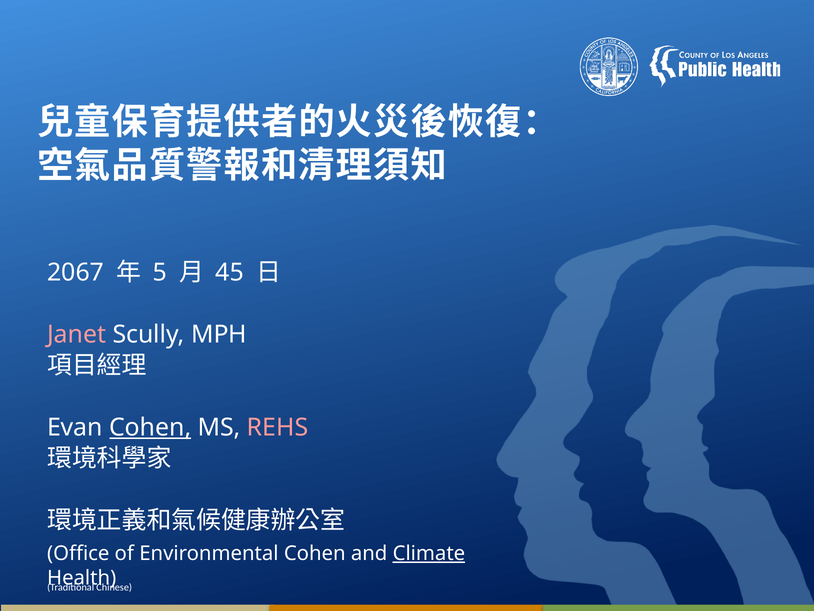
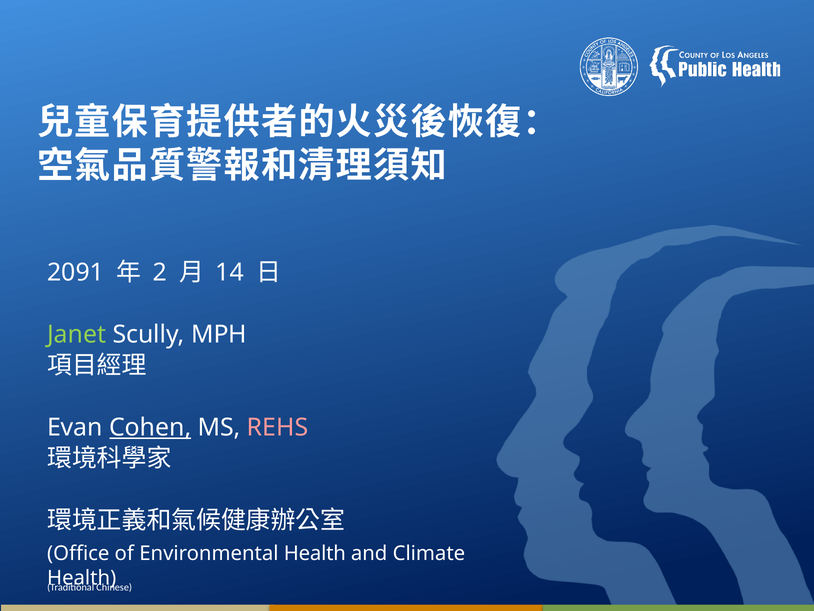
2067: 2067 -> 2091 (76, 272)
5: 5 -> 2 (160, 272)
45: 45 -> 14 (230, 272)
Janet colour: pink -> light green (77, 334)
Environmental Cohen: Cohen -> Health (315, 553)
Climate underline: present -> none (429, 553)
